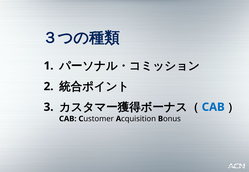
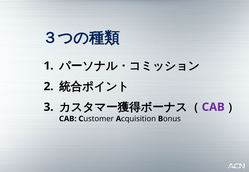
CAB colour: blue -> purple (213, 107)
